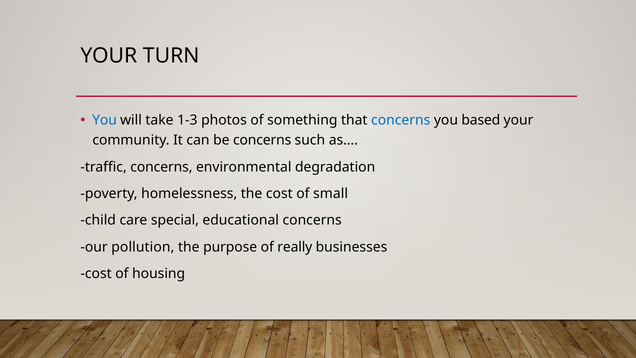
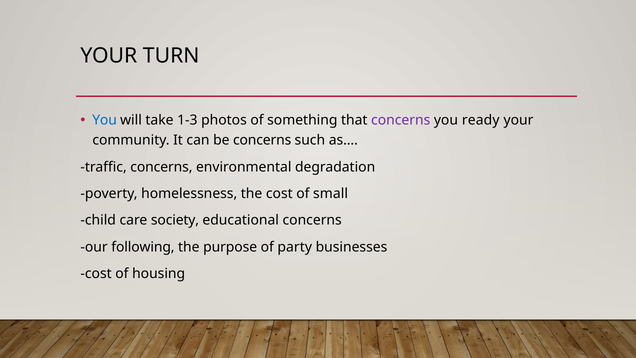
concerns colour: blue -> purple (401, 120)
based: based -> ready (481, 120)
special: special -> society (175, 220)
pollution: pollution -> following (143, 247)
really: really -> party (295, 247)
